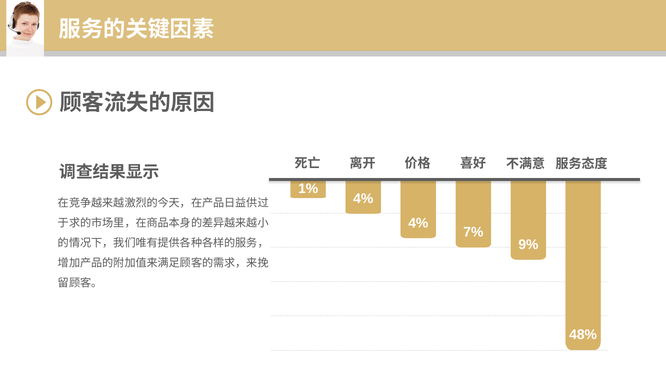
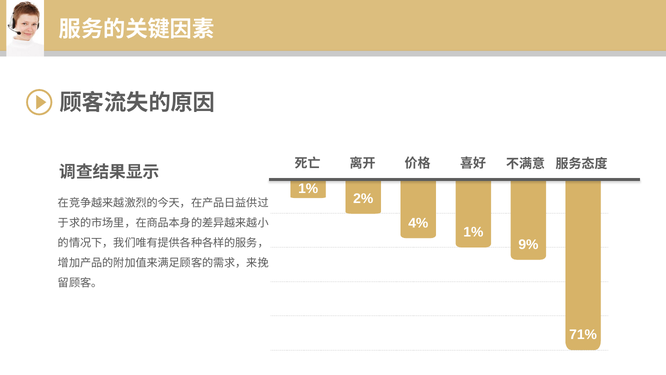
4%: 4% -> 2% (363, 198)
7%: 7% -> 1% (473, 232)
48%: 48% -> 71% (583, 334)
